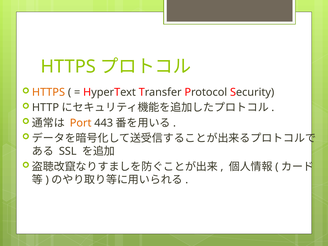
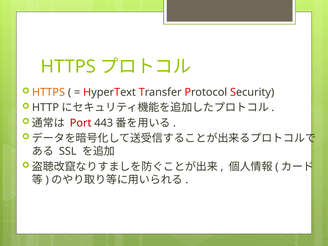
Port colour: orange -> red (81, 123)
